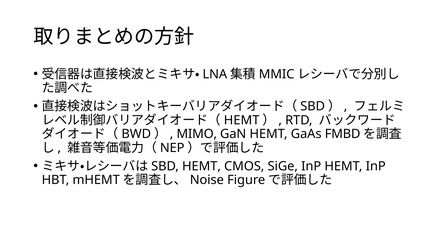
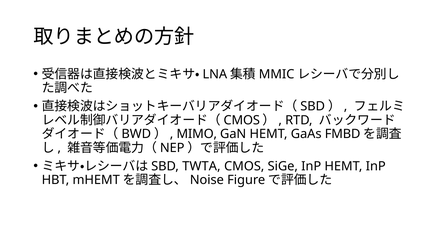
HEMT: HEMT -> CMOS (242, 120)
HEMT: HEMT -> TWTA (201, 166)
